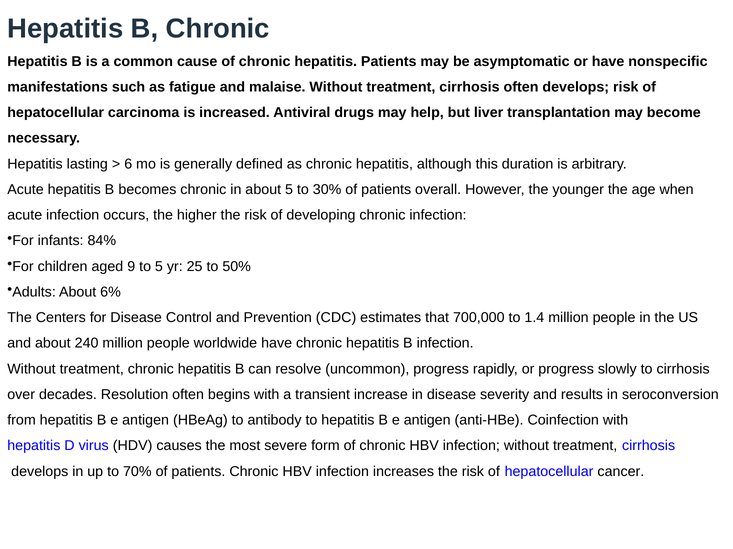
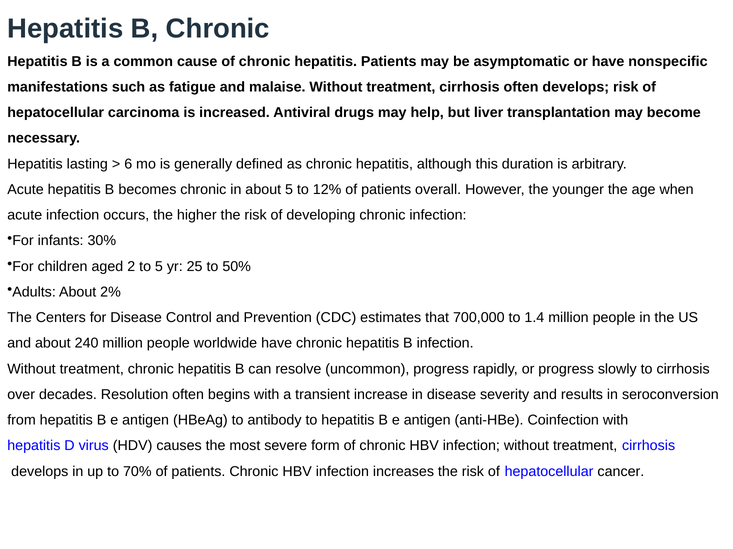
30%: 30% -> 12% (327, 190)
84%: 84% -> 30% (102, 241)
9: 9 -> 2 (131, 267)
6%: 6% -> 2% (111, 292)
